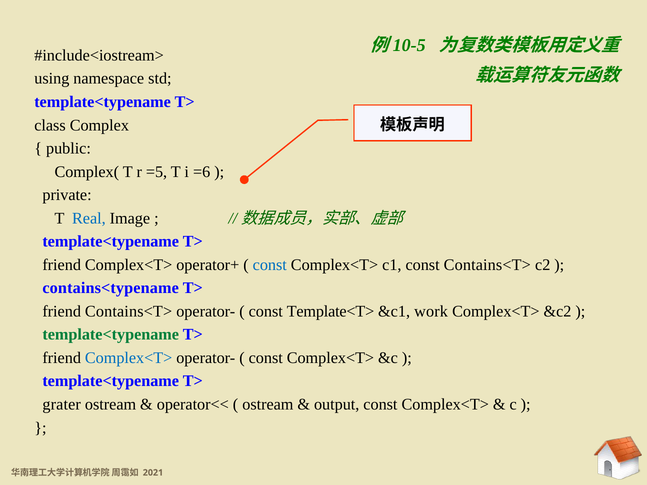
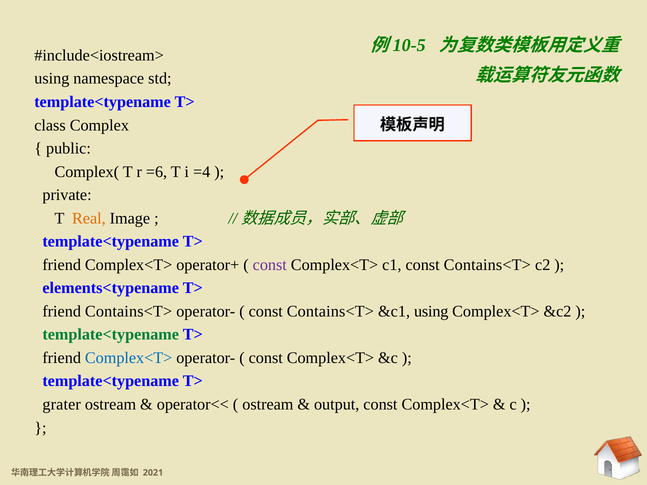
=5: =5 -> =6 (157, 172)
=6: =6 -> =4 (202, 172)
Real colour: blue -> orange (89, 218)
const colour: blue -> purple (270, 265)
contains<typename: contains<typename -> elements<typename (111, 288)
Template<T>: Template<T> -> Contains<T> (330, 311)
&c1 work: work -> using (431, 311)
